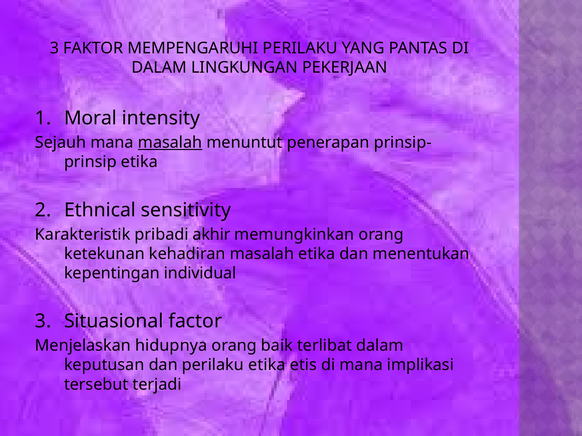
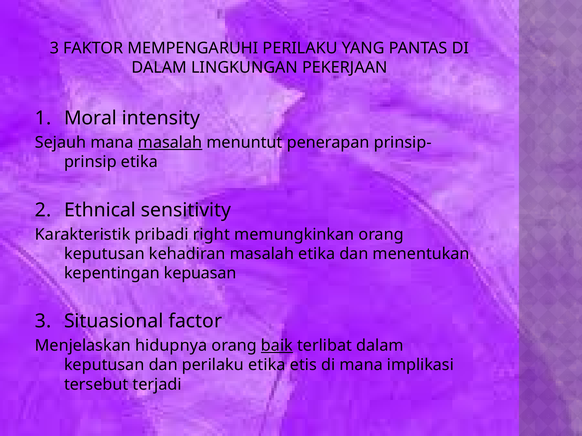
akhir: akhir -> right (211, 235)
ketekunan: ketekunan -> keputusan (104, 254)
individual: individual -> kepuasan (200, 273)
baik underline: none -> present (277, 346)
